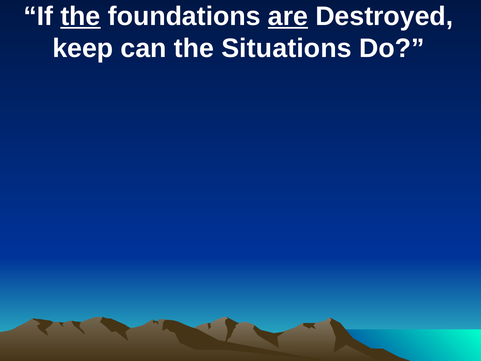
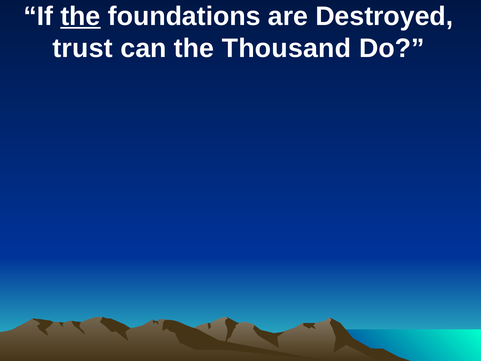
are underline: present -> none (288, 16)
keep: keep -> trust (83, 48)
Situations: Situations -> Thousand (286, 48)
